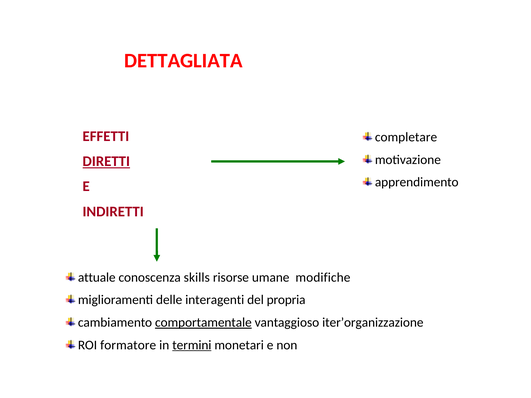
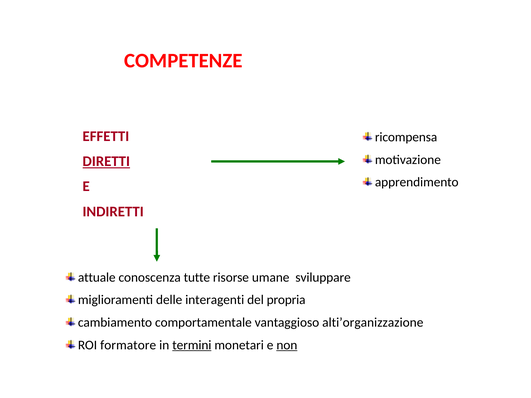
DETTAGLIATA: DETTAGLIATA -> COMPETENZE (183, 61)
completare: completare -> ricompensa (406, 137)
skills: skills -> tutte (197, 278)
modifiche: modifiche -> sviluppare (323, 278)
comportamentale underline: present -> none (203, 323)
iter’organizzazione: iter’organizzazione -> alti’organizzazione (373, 323)
non underline: none -> present (287, 345)
